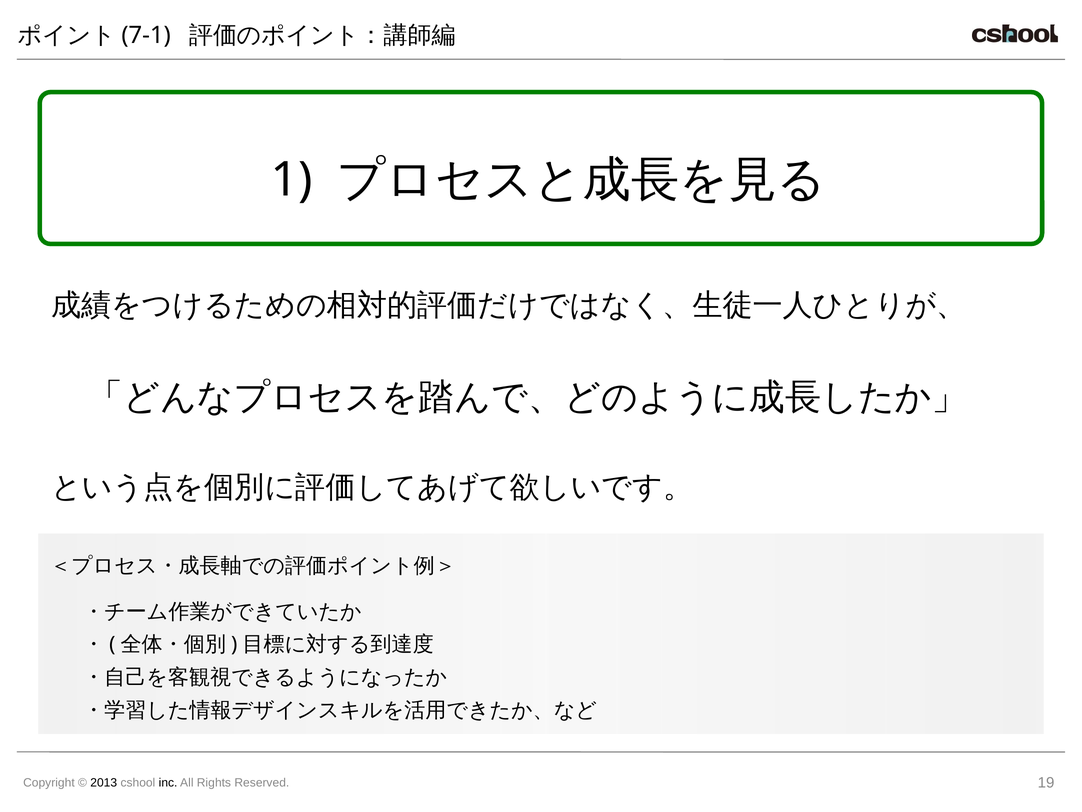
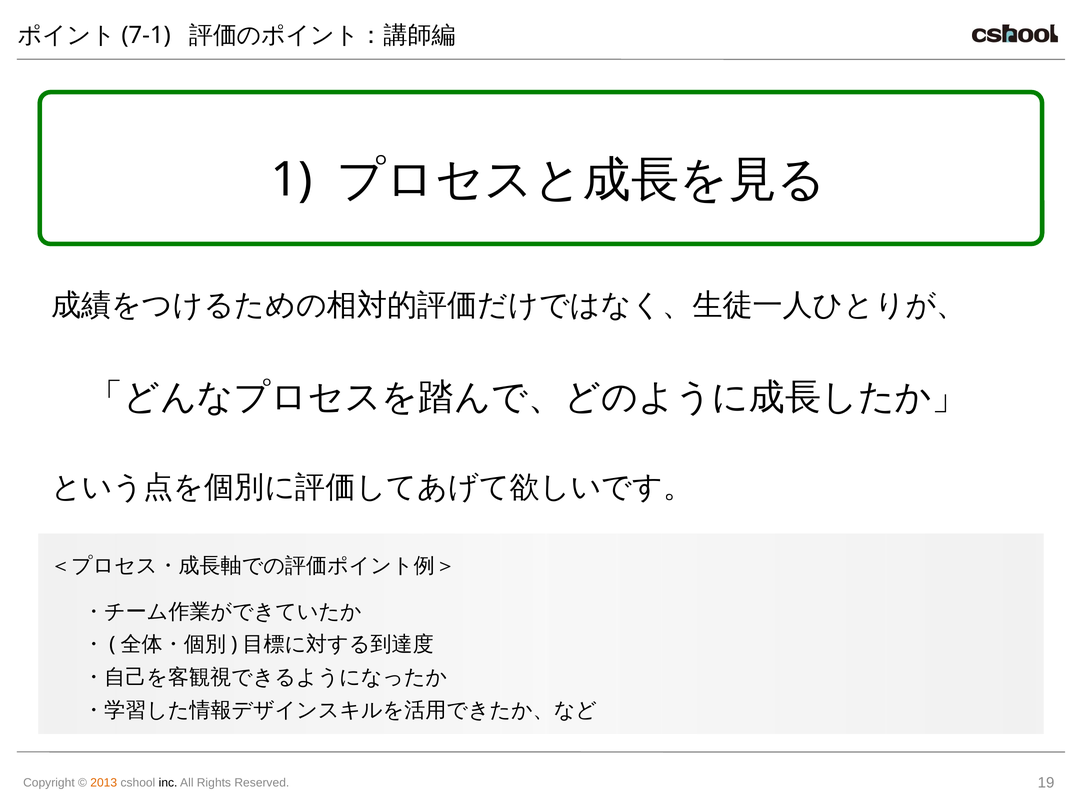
2013 colour: black -> orange (104, 782)
